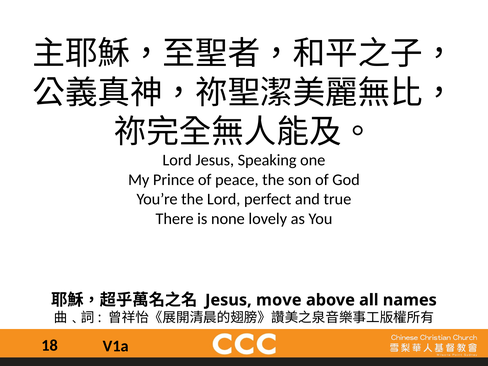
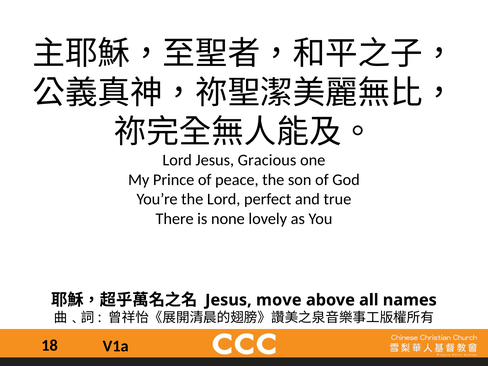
Speaking: Speaking -> Gracious (267, 160)
